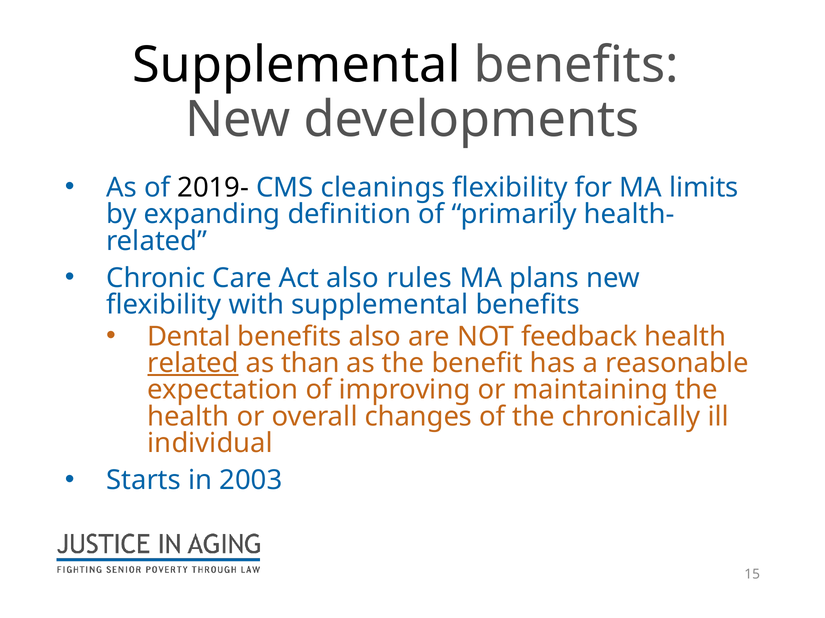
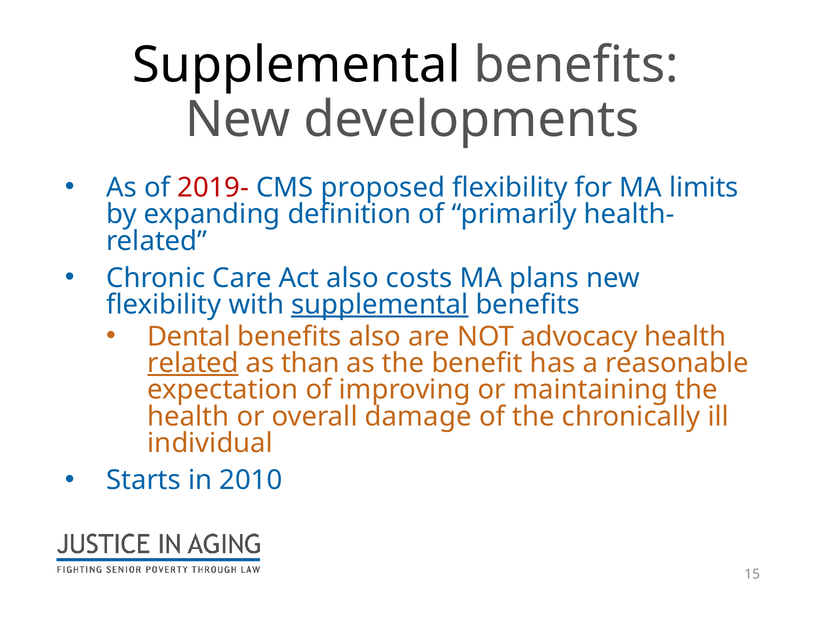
2019- colour: black -> red (213, 188)
cleanings: cleanings -> proposed (383, 188)
rules: rules -> costs (419, 278)
supplemental underline: none -> present (380, 305)
feedback: feedback -> advocacy (579, 337)
changes: changes -> damage (418, 417)
2003: 2003 -> 2010 (251, 481)
